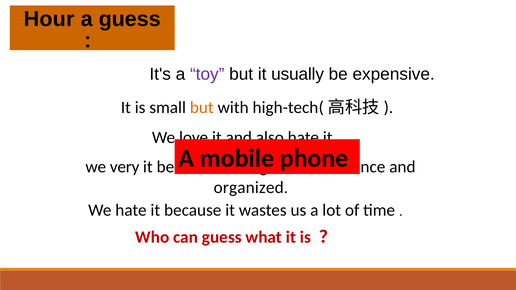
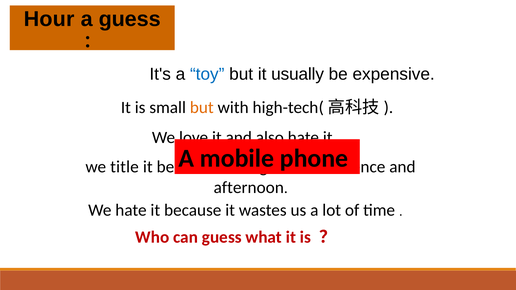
toy colour: purple -> blue (207, 74)
very: very -> title (124, 167)
organized: organized -> afternoon (249, 188)
